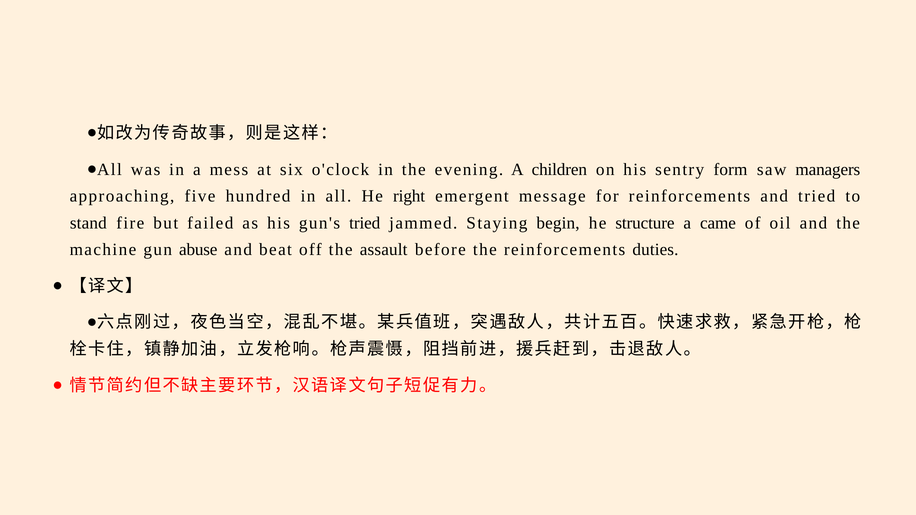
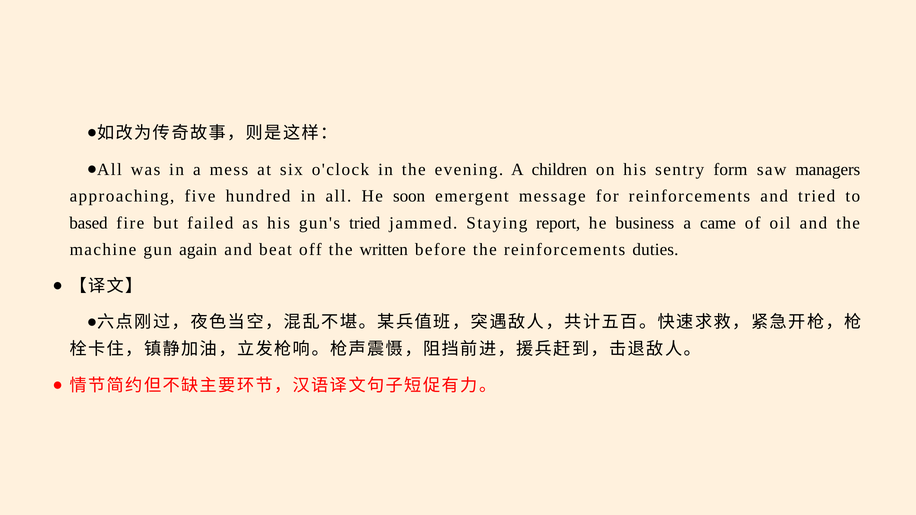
right: right -> soon (409, 196)
stand: stand -> based (89, 223)
begin: begin -> report (558, 223)
structure: structure -> business (645, 223)
abuse: abuse -> again (198, 250)
assault: assault -> written (384, 250)
